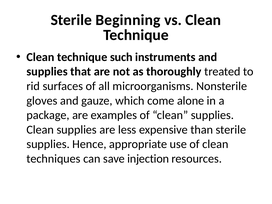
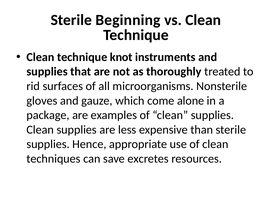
such: such -> knot (121, 57)
injection: injection -> excretes (148, 159)
